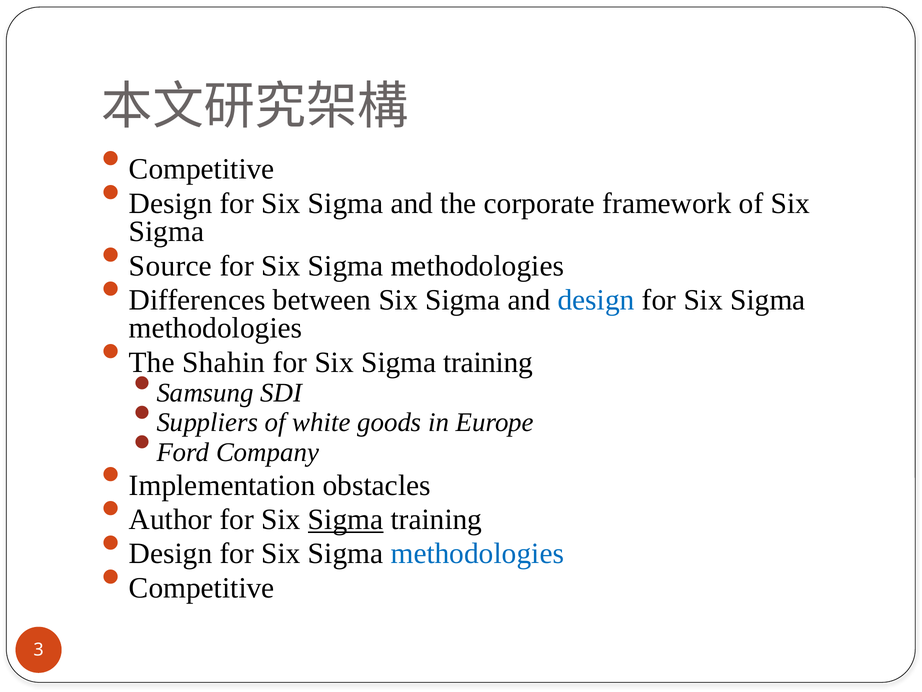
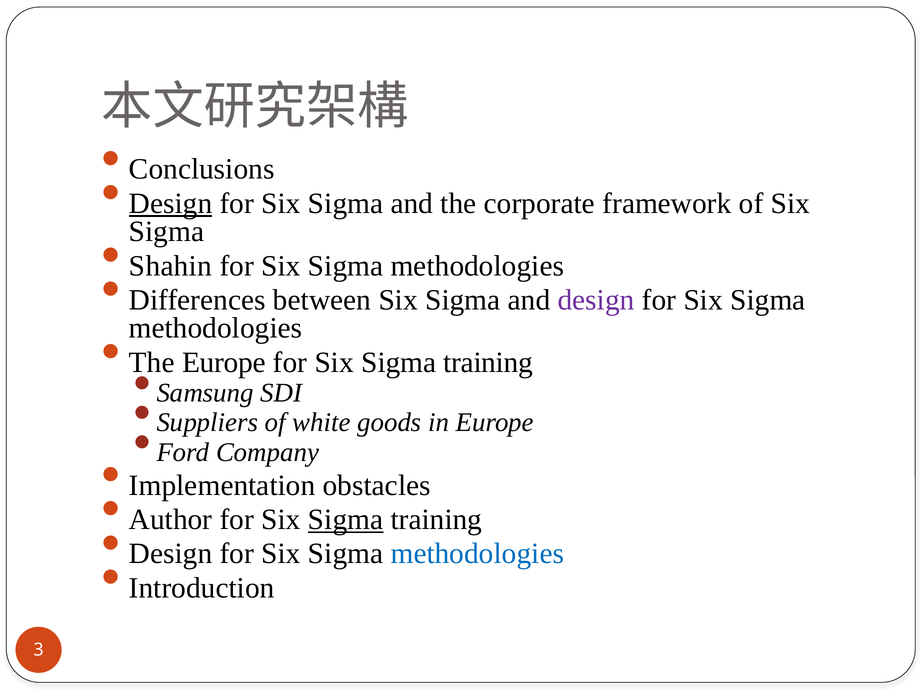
Competitive: Competitive -> Conclusions (202, 169)
Design underline: none -> present (171, 203)
Source: Source -> Shahin (170, 266)
design colour: blue -> purple (596, 300)
The Shahin: Shahin -> Europe (224, 362)
Competitive: Competitive -> Introduction (202, 587)
